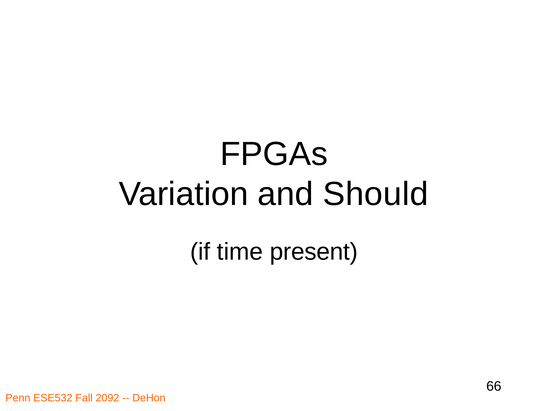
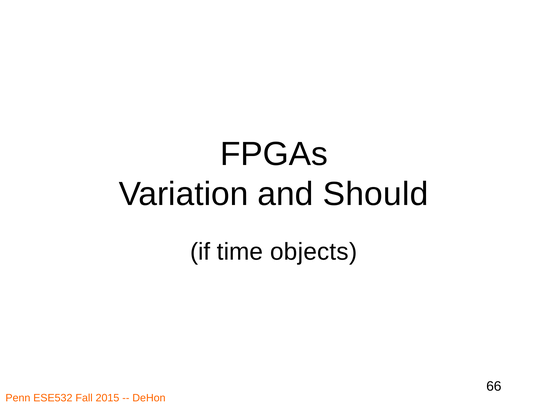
present: present -> objects (314, 252)
2092: 2092 -> 2015 (107, 398)
